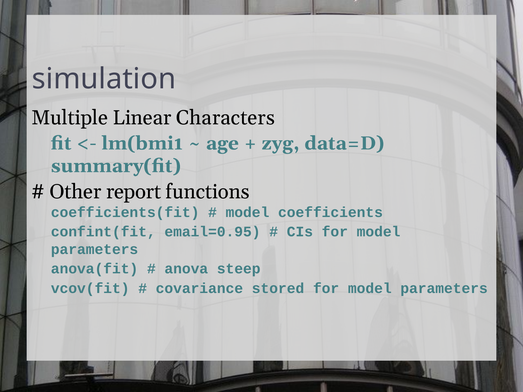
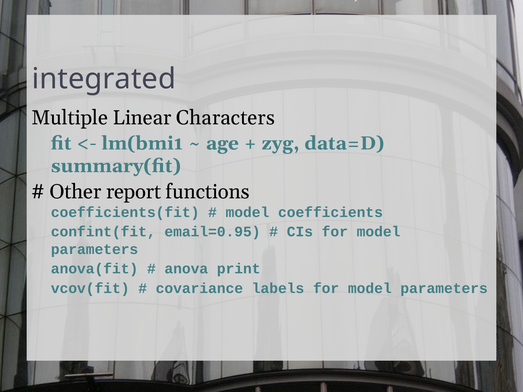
simulation: simulation -> integrated (104, 79)
steep: steep -> print (239, 269)
stored: stored -> labels (278, 289)
